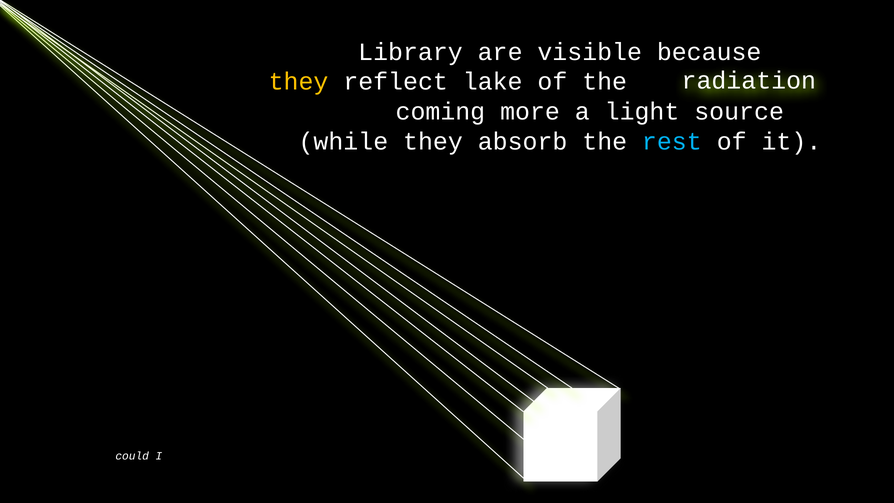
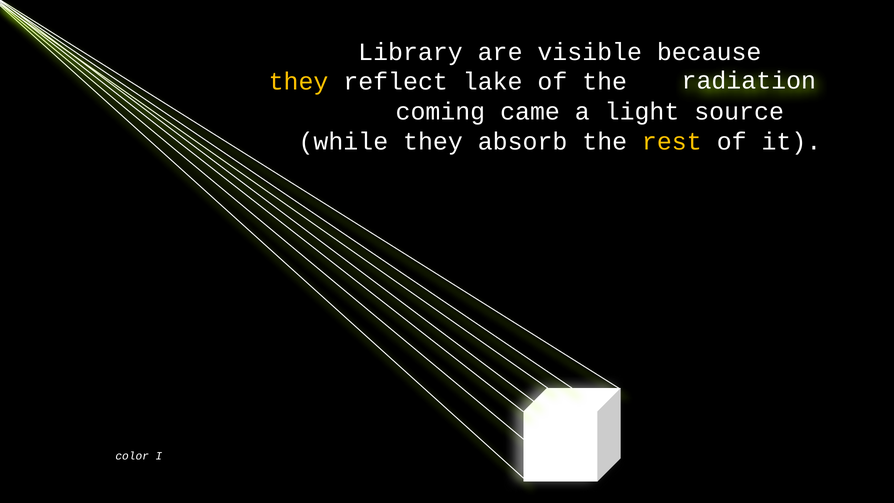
more: more -> came (530, 111)
rest colour: light blue -> yellow (672, 141)
could: could -> color (132, 456)
